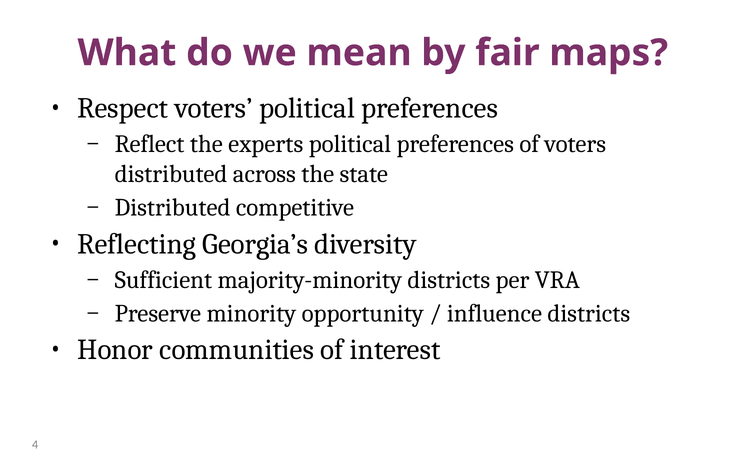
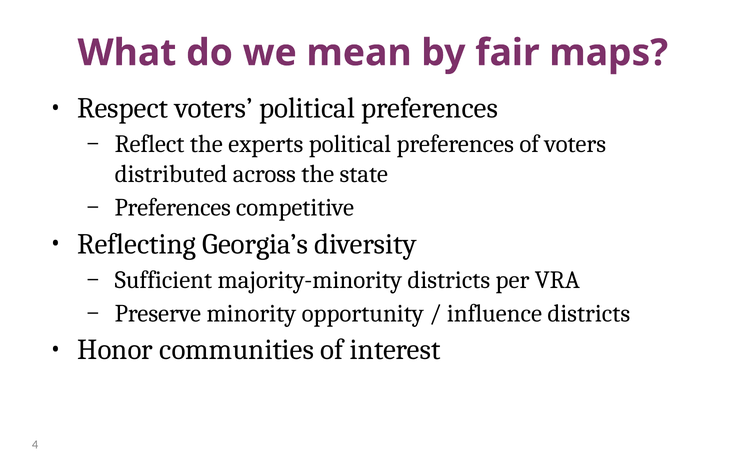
Distributed: Distributed -> Preferences (173, 207)
